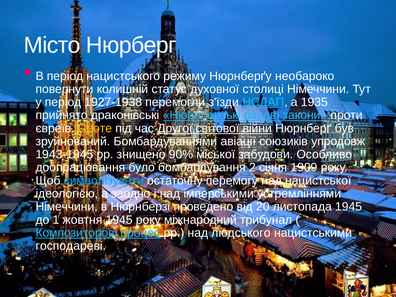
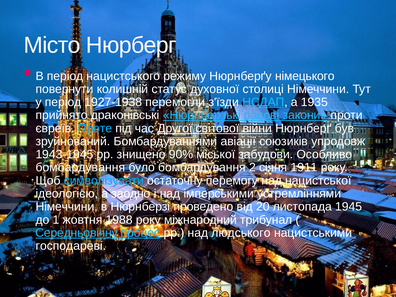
необароко: необароко -> німецького (305, 76)
Проте colour: yellow -> light blue (95, 128)
доопрацювання: доопрацювання -> бомбардування (80, 168)
1909: 1909 -> 1911 (304, 168)
жовтня 1945: 1945 -> 1988 (119, 220)
Композиторові: Композиторові -> Середньовічну (77, 233)
